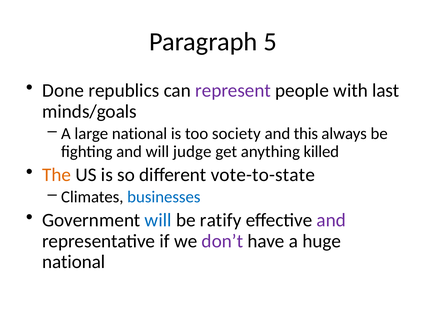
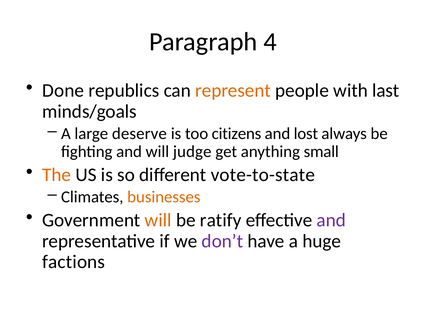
5: 5 -> 4 (270, 42)
represent colour: purple -> orange (233, 91)
large national: national -> deserve (139, 134)
society: society -> citizens (236, 134)
this: this -> lost (306, 134)
killed: killed -> small (321, 152)
businesses colour: blue -> orange (164, 197)
will colour: blue -> orange (158, 220)
national: national -> factions (74, 262)
